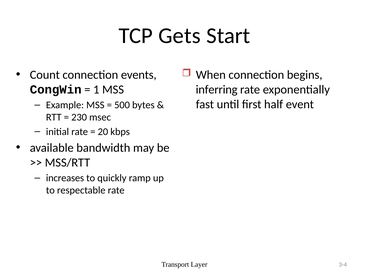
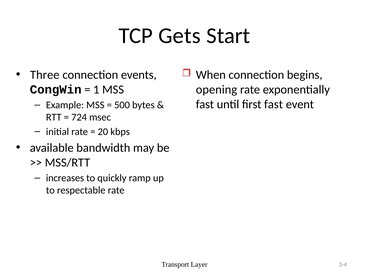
Count: Count -> Three (45, 75)
inferring: inferring -> opening (217, 89)
first half: half -> fast (274, 104)
230: 230 -> 724 (79, 117)
